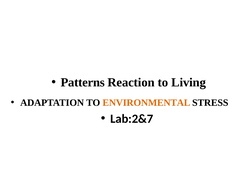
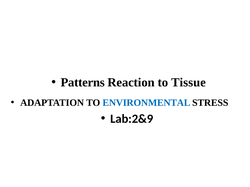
Living: Living -> Tissue (189, 83)
ENVIRONMENTAL colour: orange -> blue (146, 103)
Lab:2&7: Lab:2&7 -> Lab:2&9 (132, 119)
